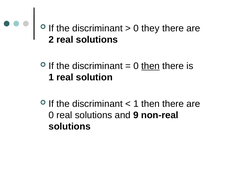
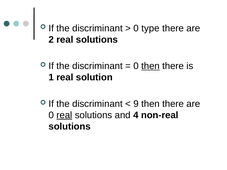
they: they -> type (150, 28)
1: 1 -> 9 (136, 104)
real underline: none -> present (64, 115)
9: 9 -> 4 (136, 115)
